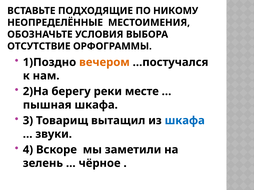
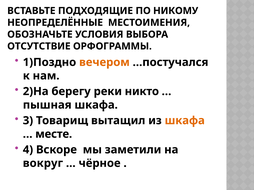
месте: месте -> никто (142, 92)
шкафа colour: blue -> orange (185, 121)
звуки: звуки -> месте (54, 134)
зелень: зелень -> вокруг (43, 164)
